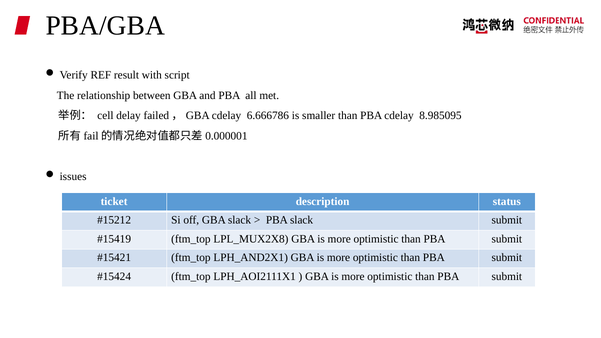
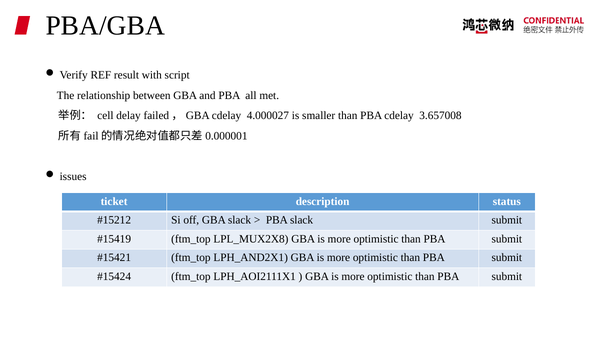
6.666786: 6.666786 -> 4.000027 (268, 116)
8.985095: 8.985095 -> 3.657008 (440, 116)
